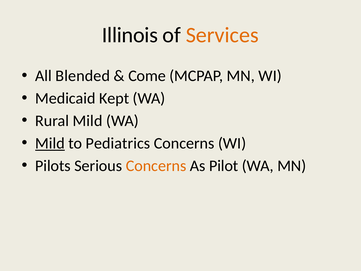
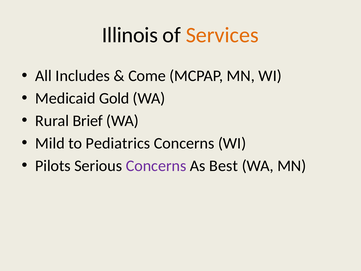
Blended: Blended -> Includes (83, 76)
Kept: Kept -> Gold (114, 98)
Rural Mild: Mild -> Brief (88, 121)
Mild underline: present -> none (50, 143)
Concerns colour: orange -> purple (156, 166)
Pilot: Pilot -> Best (224, 166)
